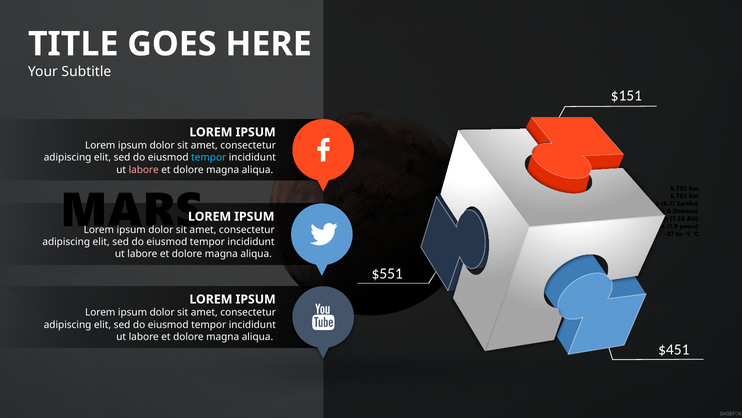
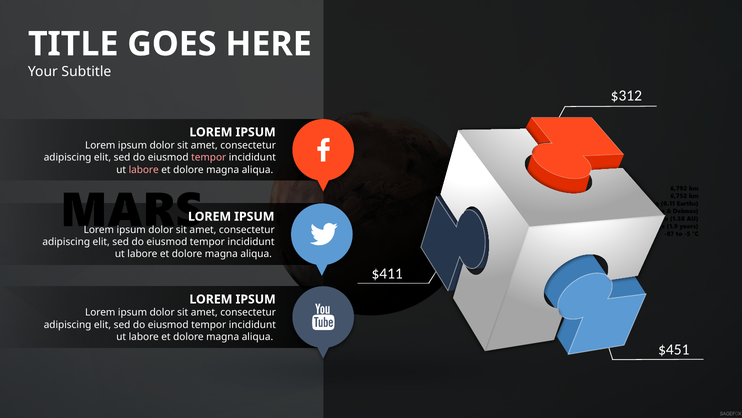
$151: $151 -> $312 (626, 96)
tempor colour: light blue -> pink (209, 157)
$551: $551 -> $411 (387, 273)
